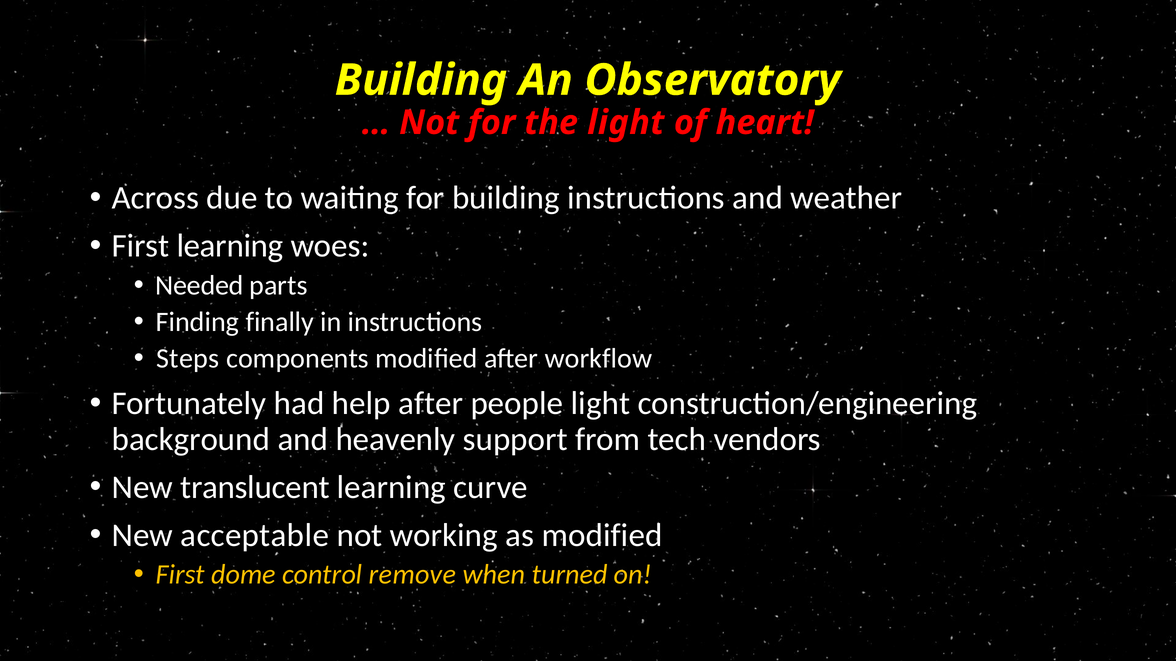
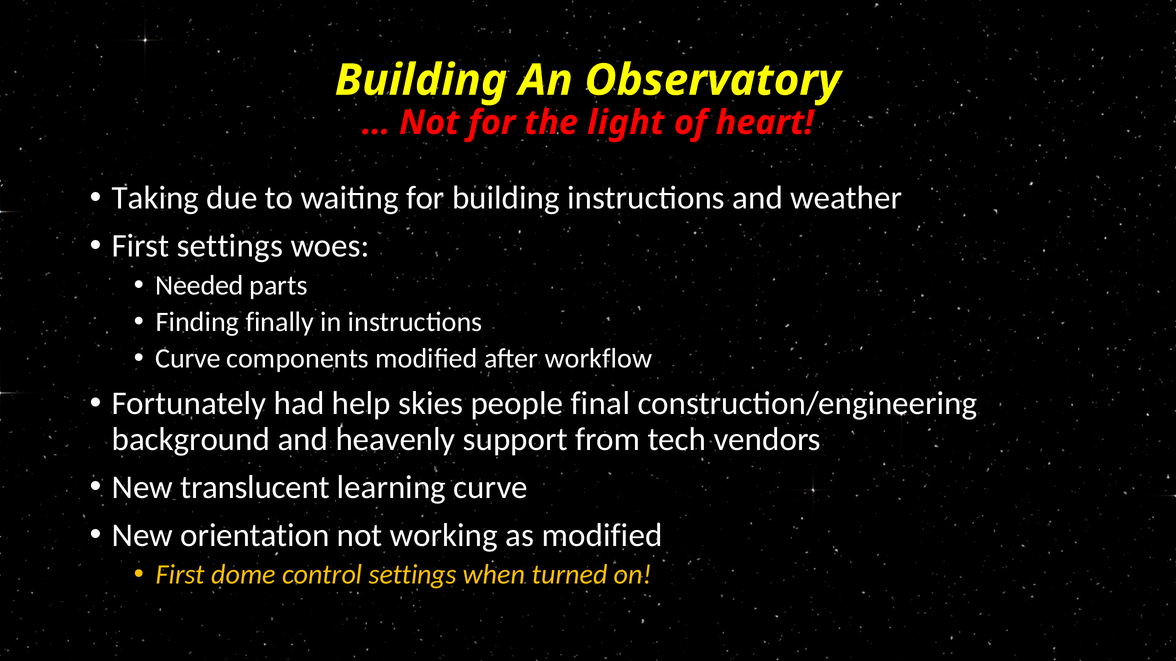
Across: Across -> Taking (155, 198)
First learning: learning -> settings (230, 246)
Steps: Steps -> Curve (188, 359)
help after: after -> skies (431, 404)
people light: light -> final (600, 404)
acceptable: acceptable -> orientation (255, 536)
control remove: remove -> settings (413, 575)
